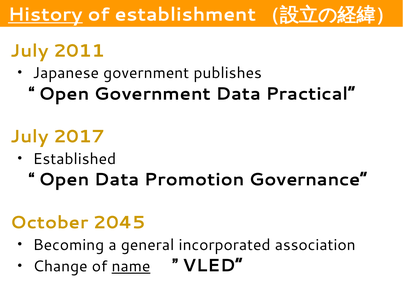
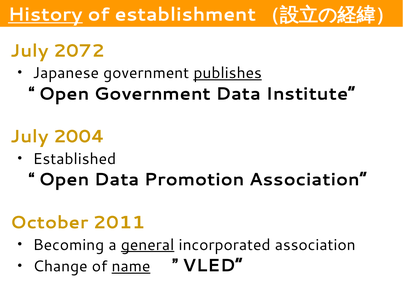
2011: 2011 -> 2072 (79, 51)
publishes underline: none -> present (228, 73)
Practical: Practical -> Institute (311, 94)
2017: 2017 -> 2004 (79, 137)
Promotion Governance: Governance -> Association (308, 180)
2045: 2045 -> 2011 (119, 223)
general underline: none -> present (148, 245)
